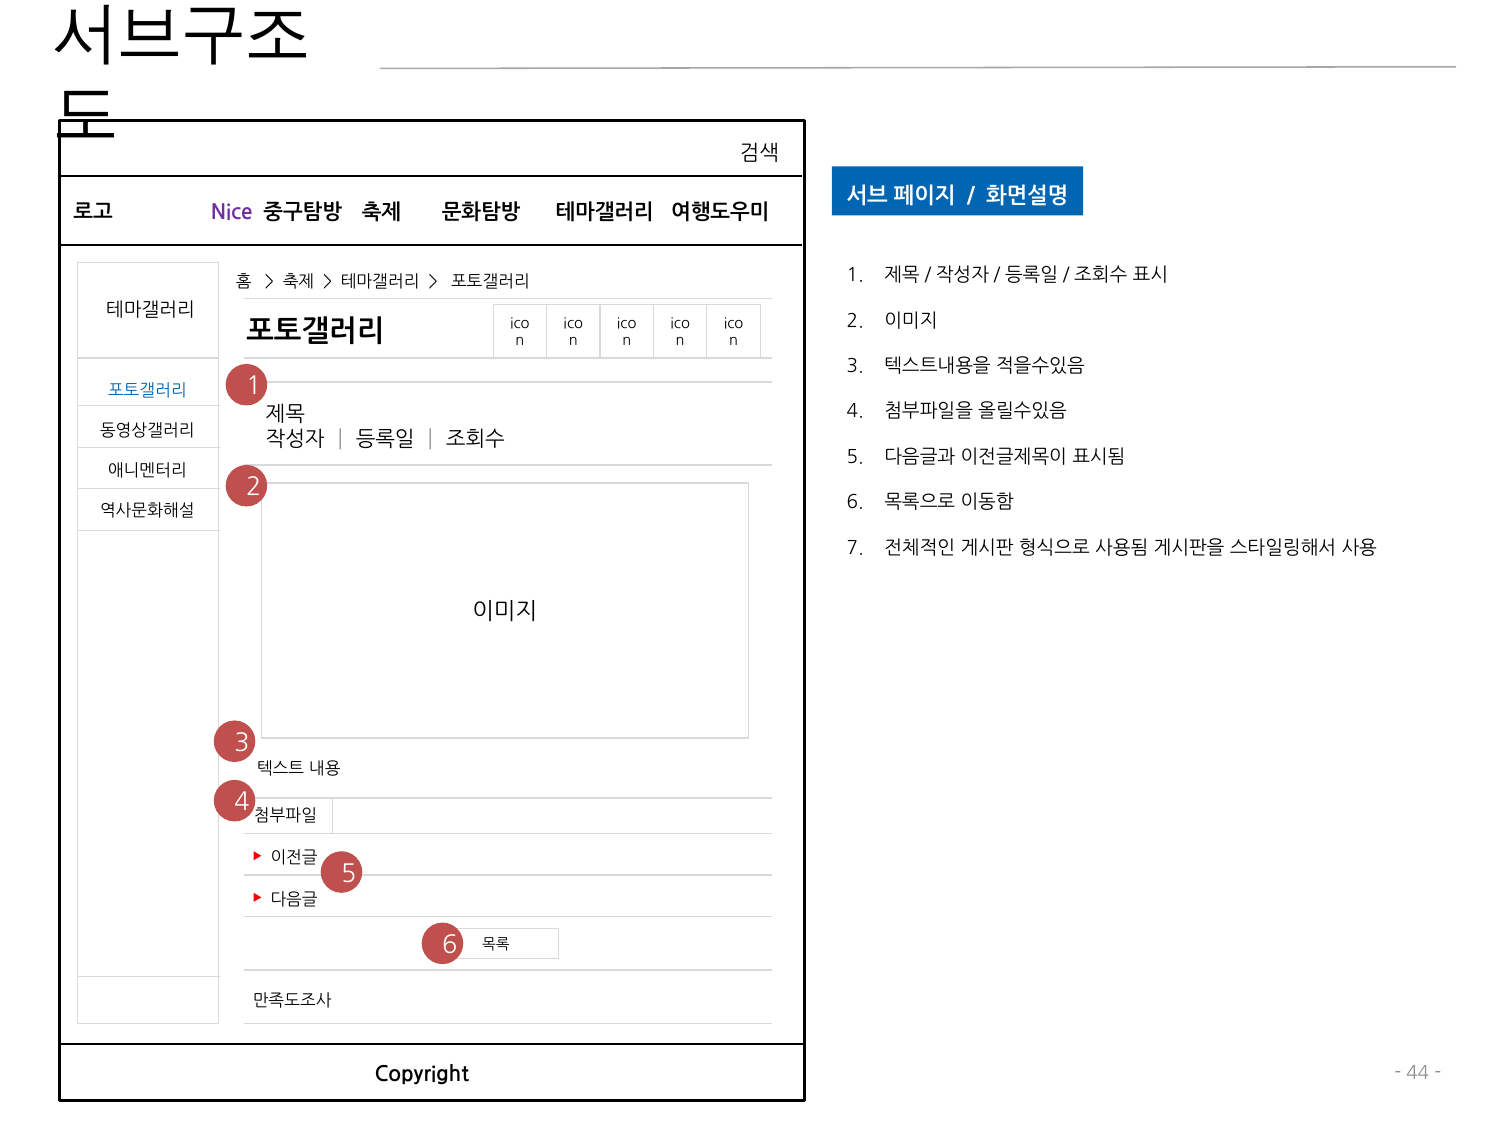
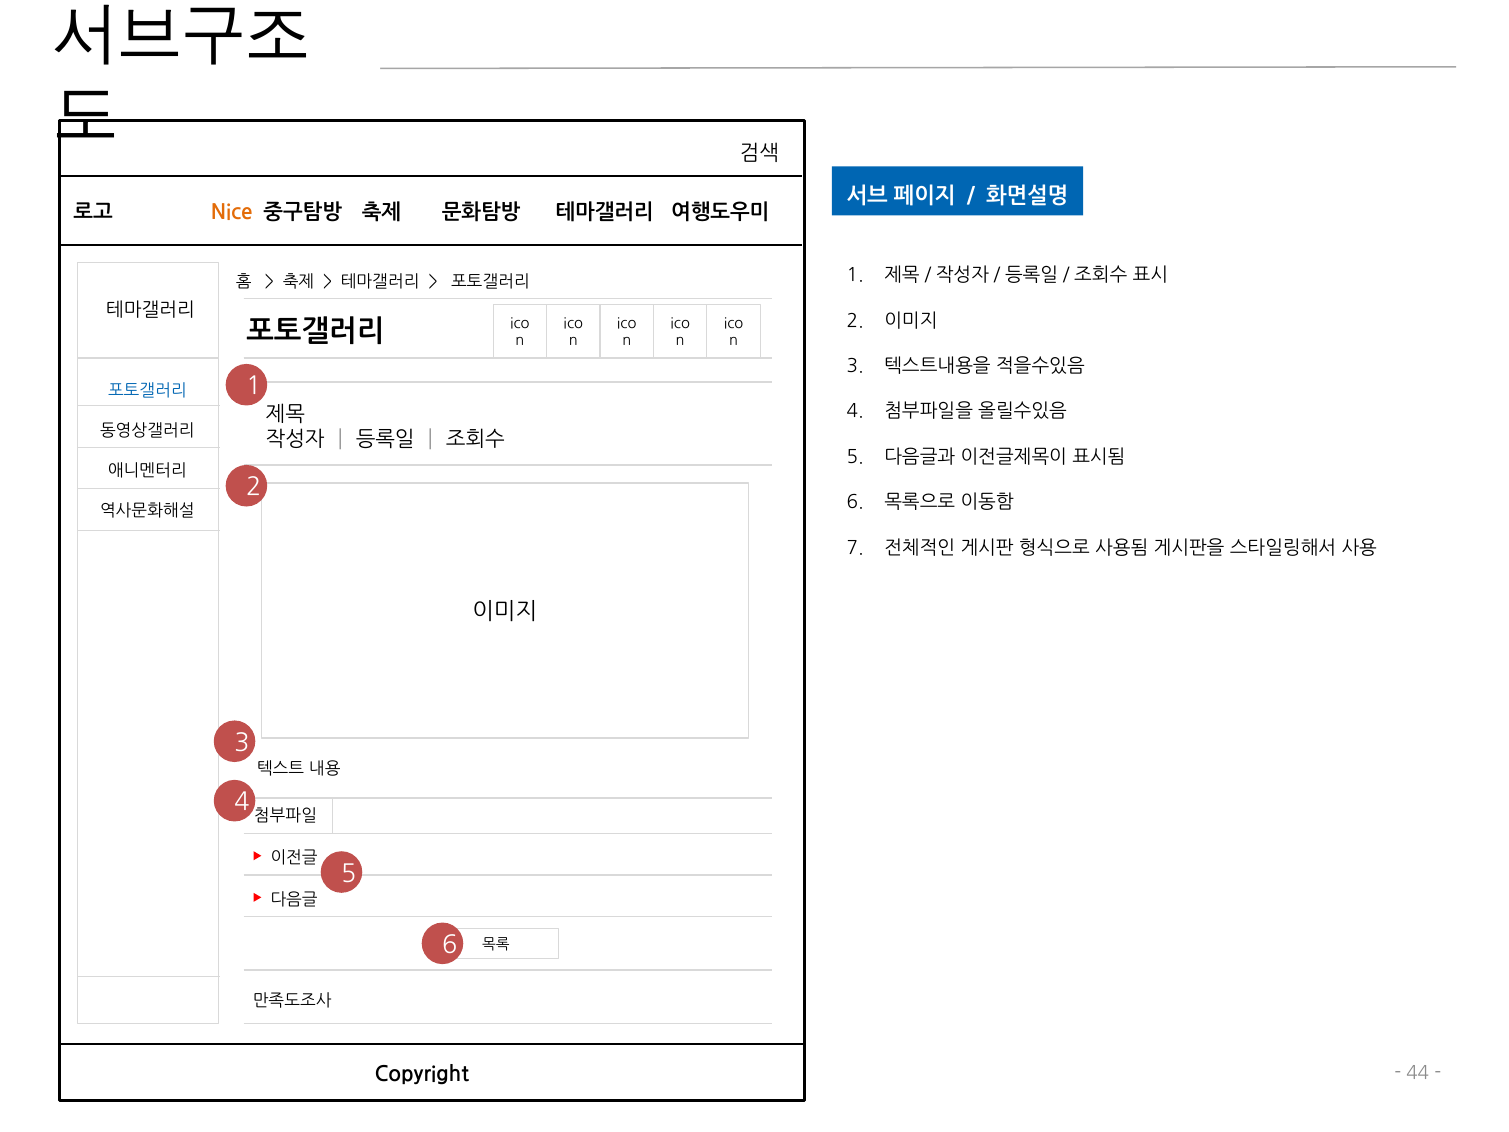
Nice colour: purple -> orange (232, 213)
